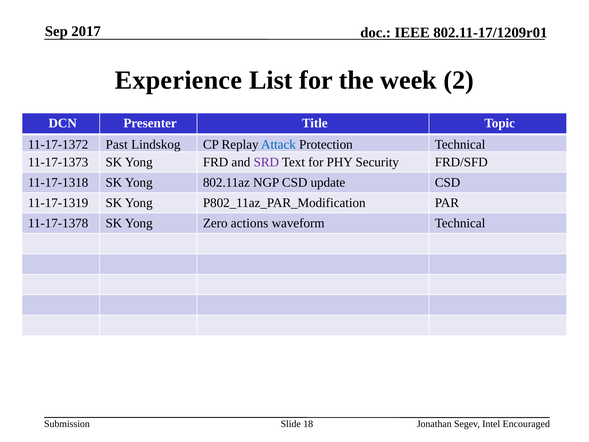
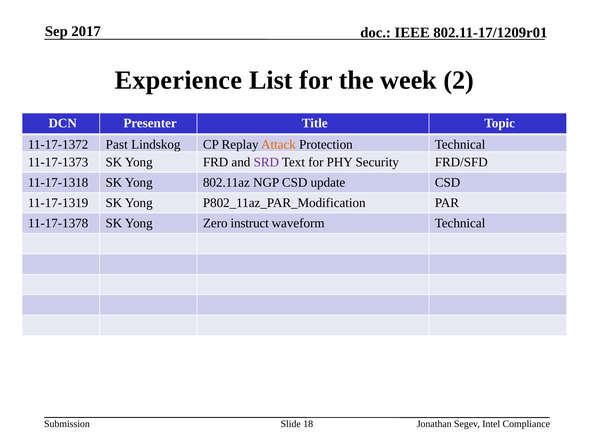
Attack colour: blue -> orange (278, 145)
actions: actions -> instruct (250, 223)
Encouraged: Encouraged -> Compliance (526, 424)
